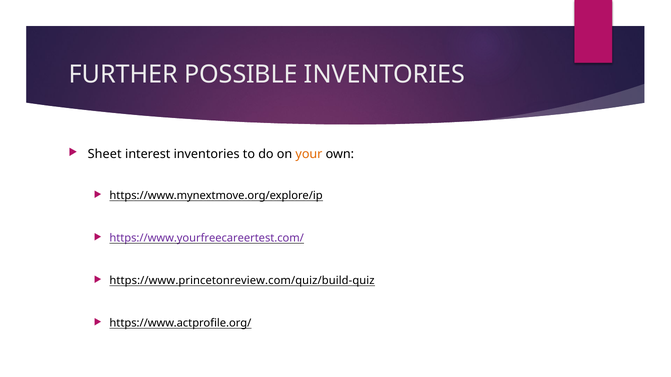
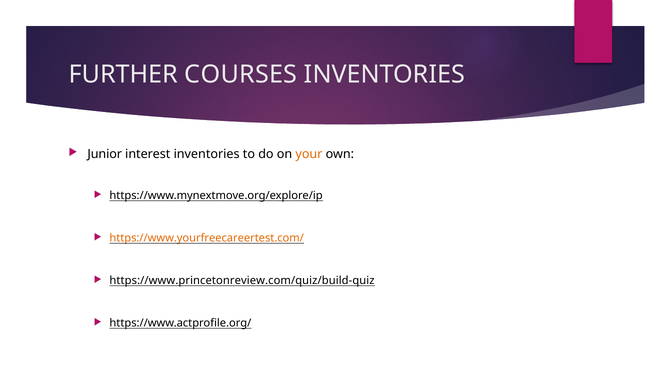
POSSIBLE: POSSIBLE -> COURSES (241, 75)
Sheet: Sheet -> Junior (105, 154)
https://www.yourfreecareertest.com/ colour: purple -> orange (207, 238)
